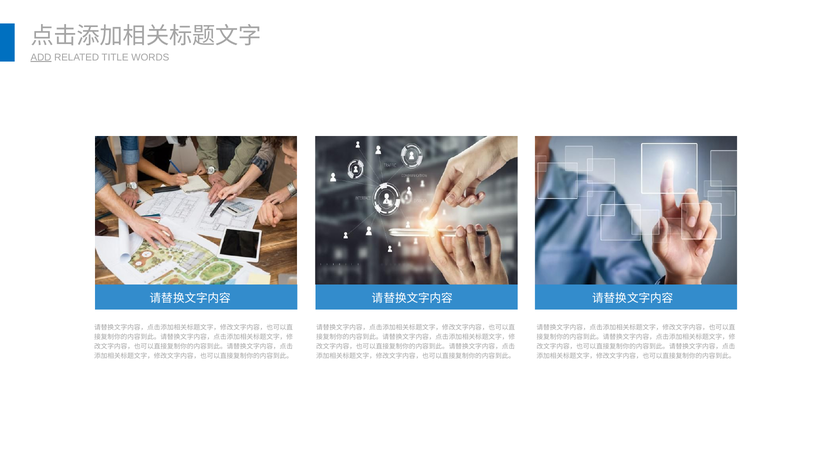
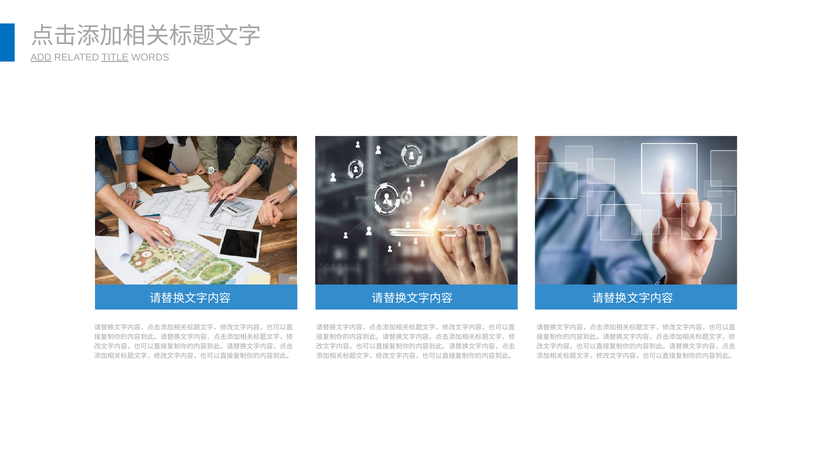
TITLE underline: none -> present (115, 57)
